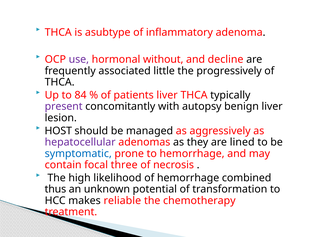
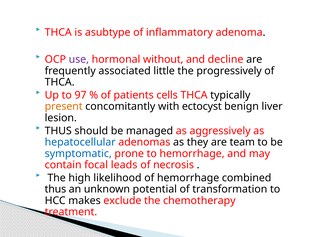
84: 84 -> 97 (81, 95)
patients liver: liver -> cells (167, 95)
present colour: purple -> orange (64, 107)
autopsy: autopsy -> ectocyst (202, 107)
HOST: HOST -> THUS (58, 131)
hepatocellular colour: purple -> blue (80, 142)
lined: lined -> team (242, 142)
three: three -> leads (124, 165)
reliable: reliable -> exclude (122, 201)
